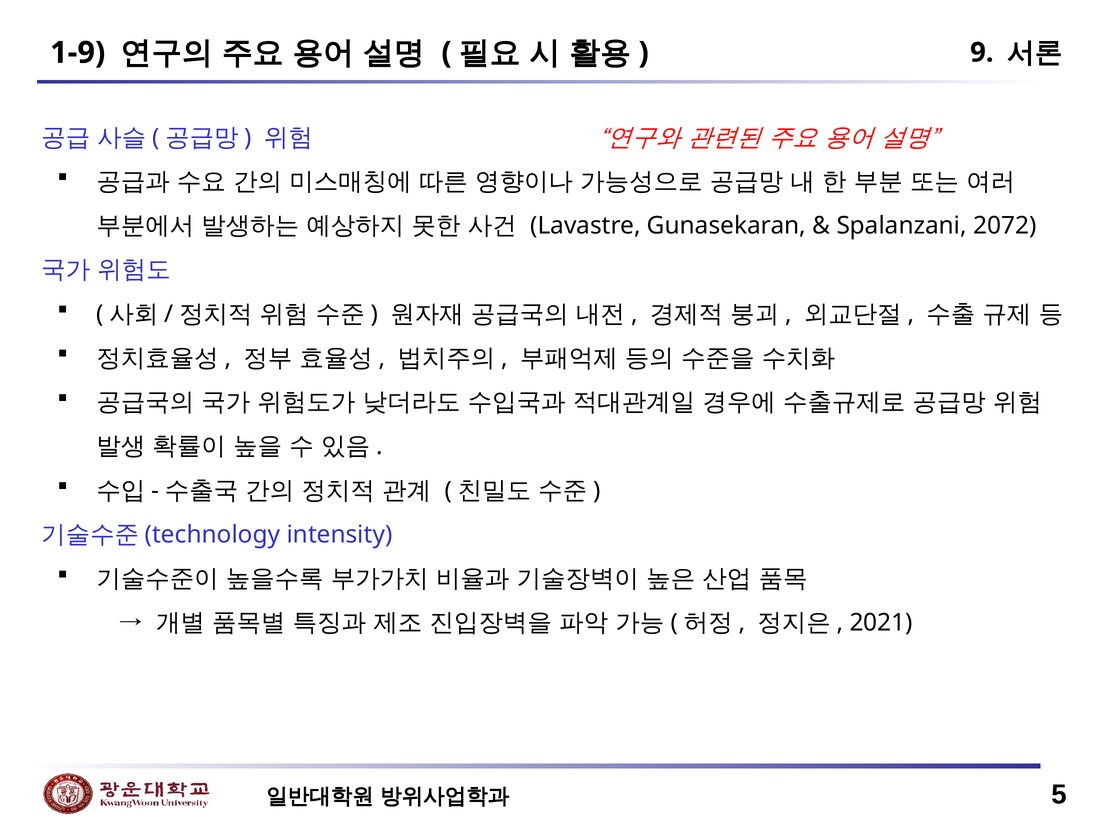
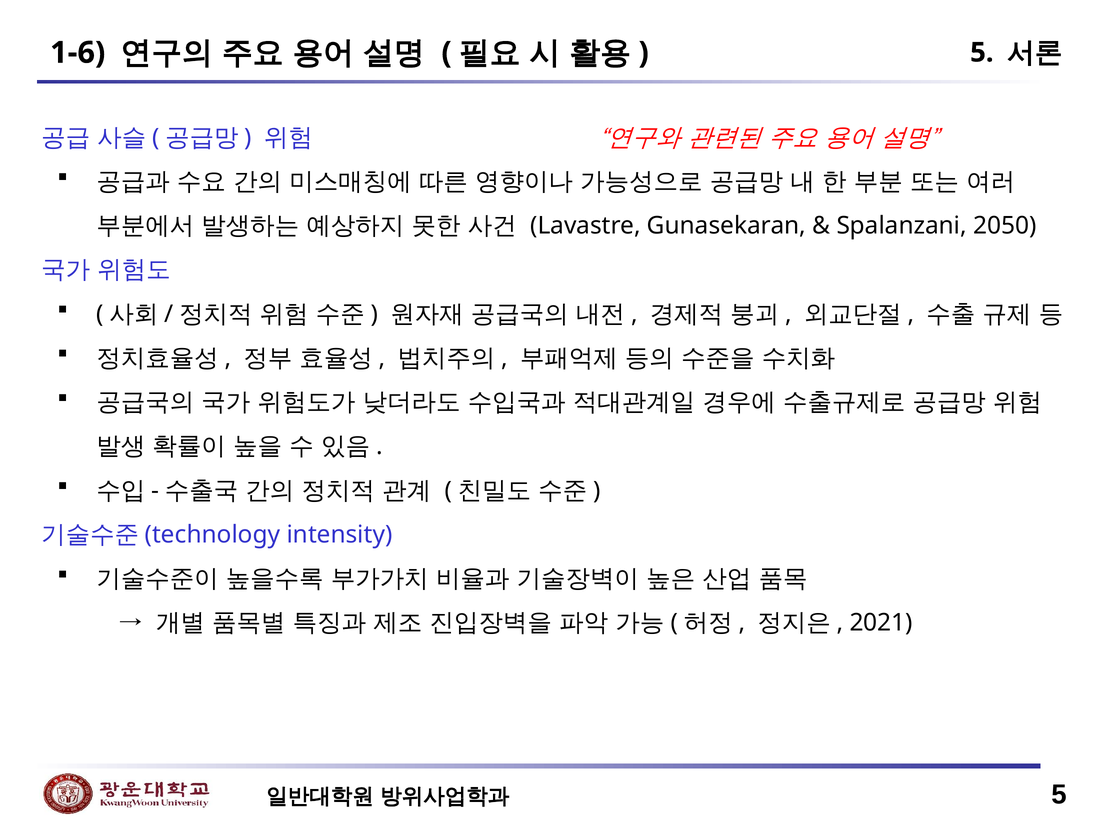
1-9: 1-9 -> 1-6 (78, 53)
9: 9 -> 5 (982, 52)
2072: 2072 -> 2050 (1005, 226)
